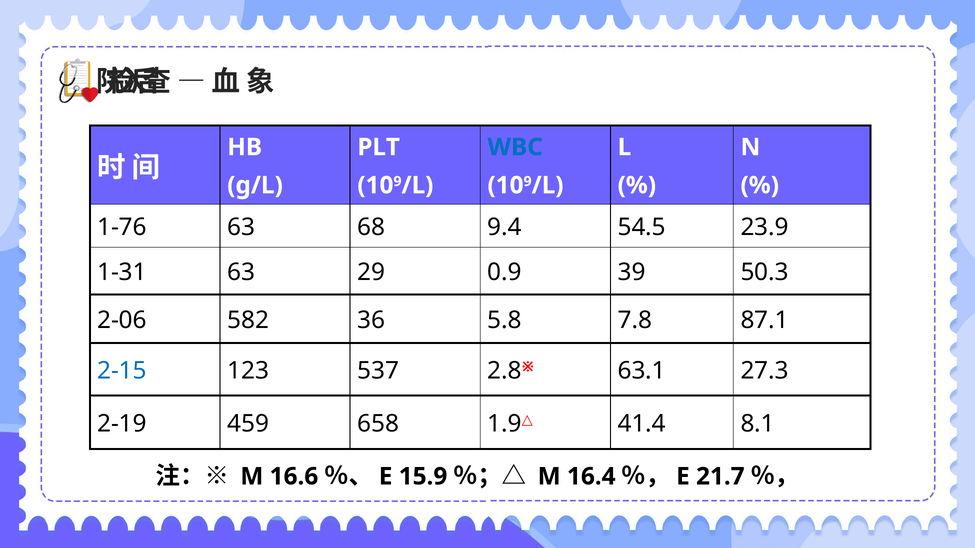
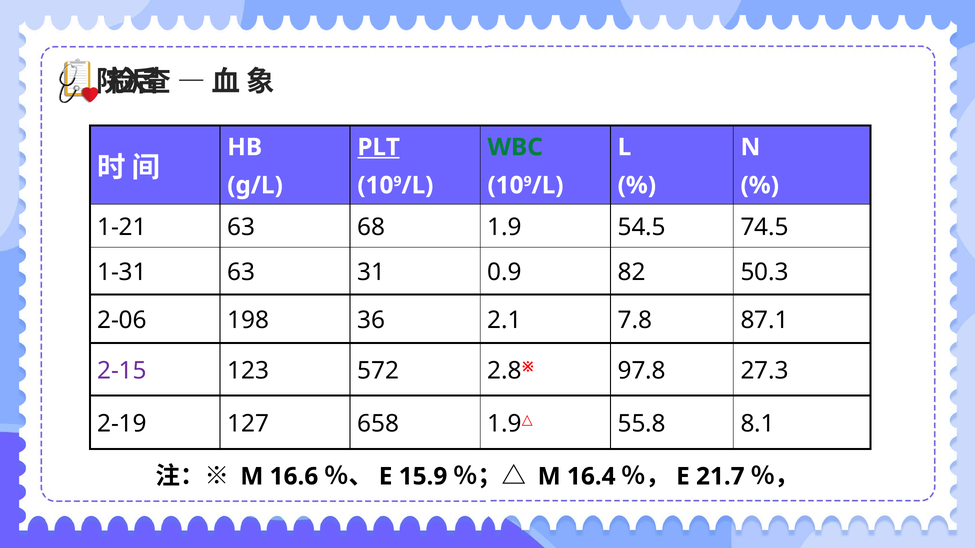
PLT underline: none -> present (379, 147)
WBC colour: blue -> green (515, 147)
1-76: 1-76 -> 1-21 (122, 227)
68 9.4: 9.4 -> 1.9 (505, 227)
23.9: 23.9 -> 74.5 (765, 227)
29: 29 -> 31 (371, 273)
39: 39 -> 82 (632, 273)
582: 582 -> 198 (248, 320)
5.8: 5.8 -> 2.1 (505, 320)
2-15 colour: blue -> purple (122, 371)
537: 537 -> 572 (378, 371)
63.1: 63.1 -> 97.8 (642, 371)
459: 459 -> 127 (248, 424)
41.4: 41.4 -> 55.8 (642, 424)
